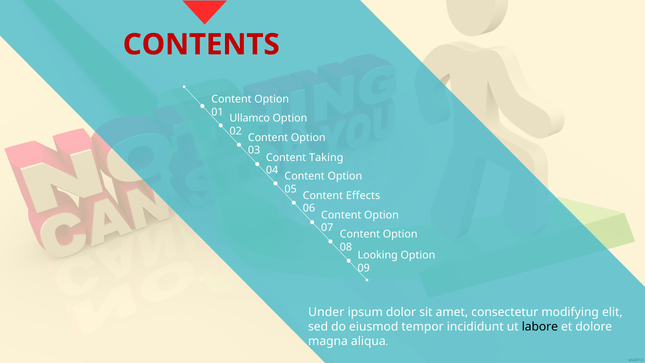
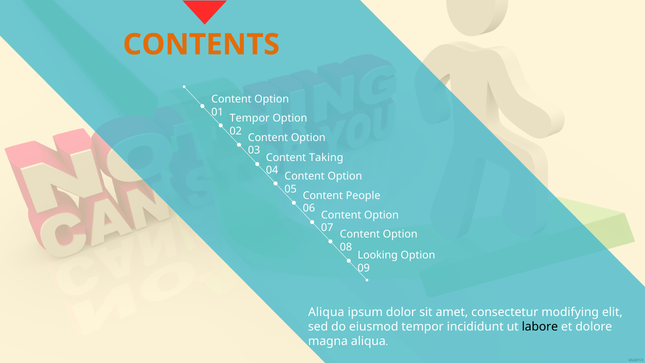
CONTENTS colour: red -> orange (201, 45)
Ullamco: Ullamco -> Tempor (250, 118)
Effects: Effects -> People (363, 195)
Under: Under -> Aliqua (326, 312)
